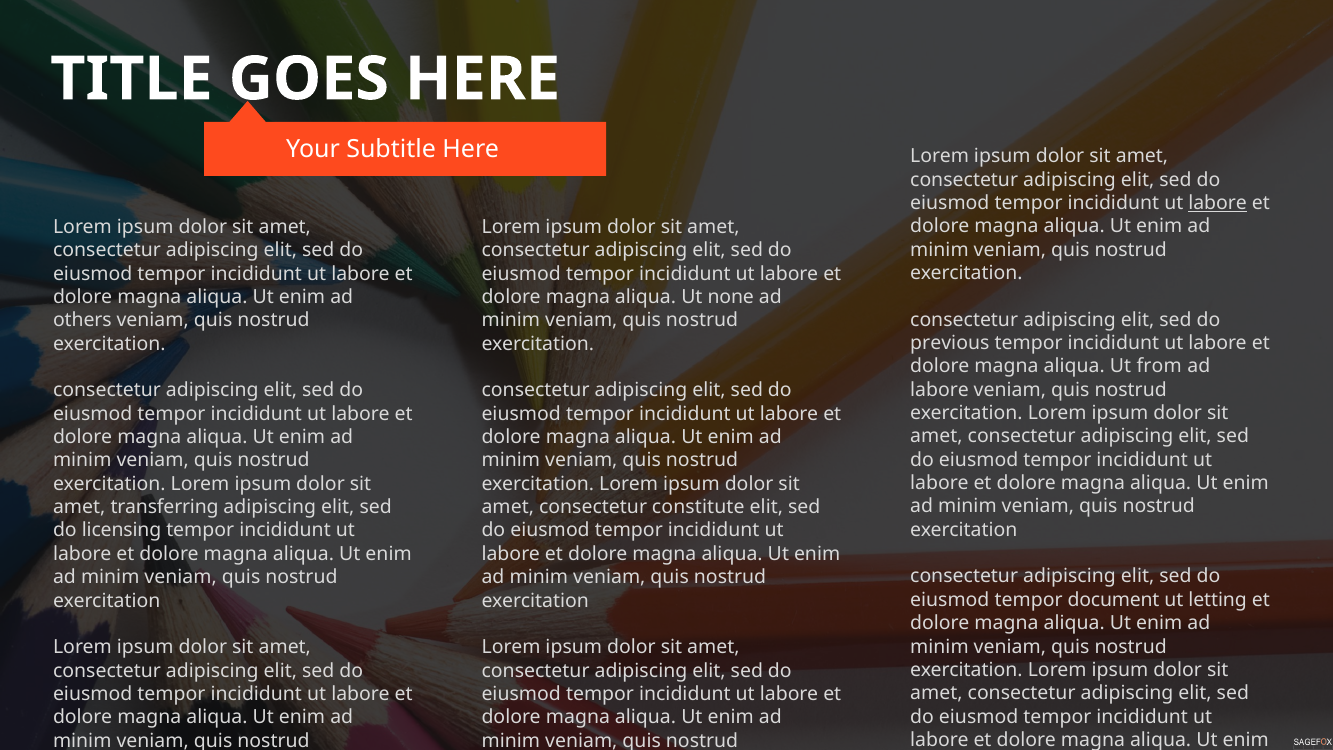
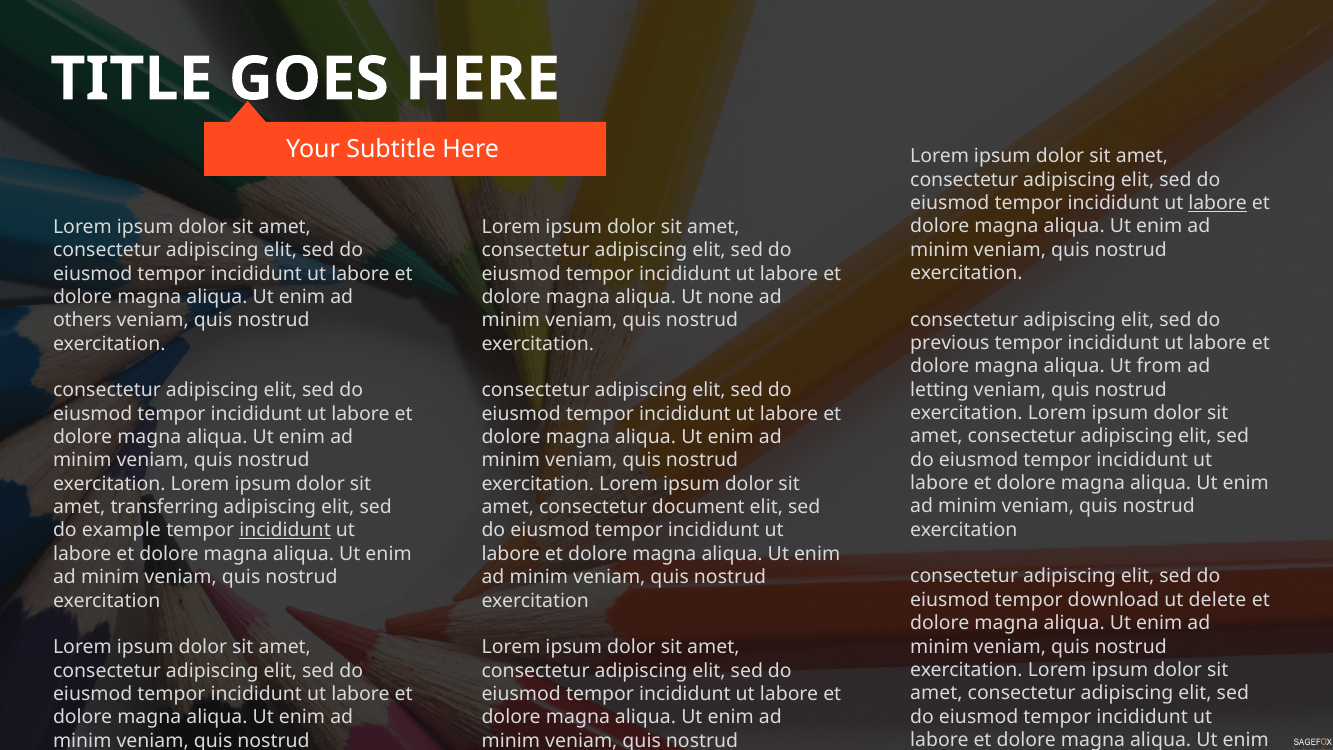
labore: labore -> letting (940, 390)
constitute: constitute -> document (698, 507)
licensing: licensing -> example (121, 530)
incididunt underline: none -> present (285, 530)
document: document -> download (1113, 600)
letting: letting -> delete (1217, 600)
